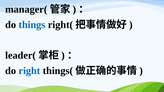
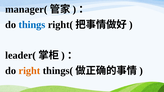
right colour: blue -> orange (29, 71)
